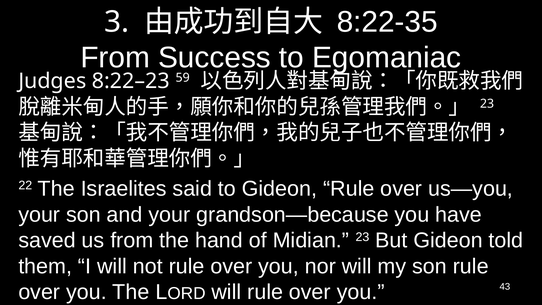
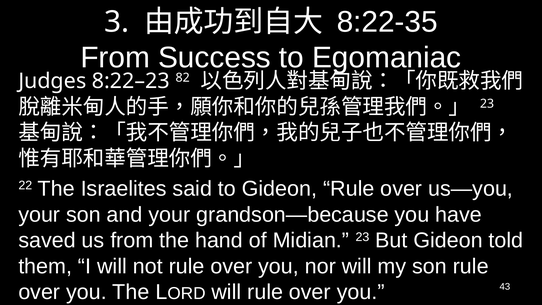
59: 59 -> 82 (183, 78)
